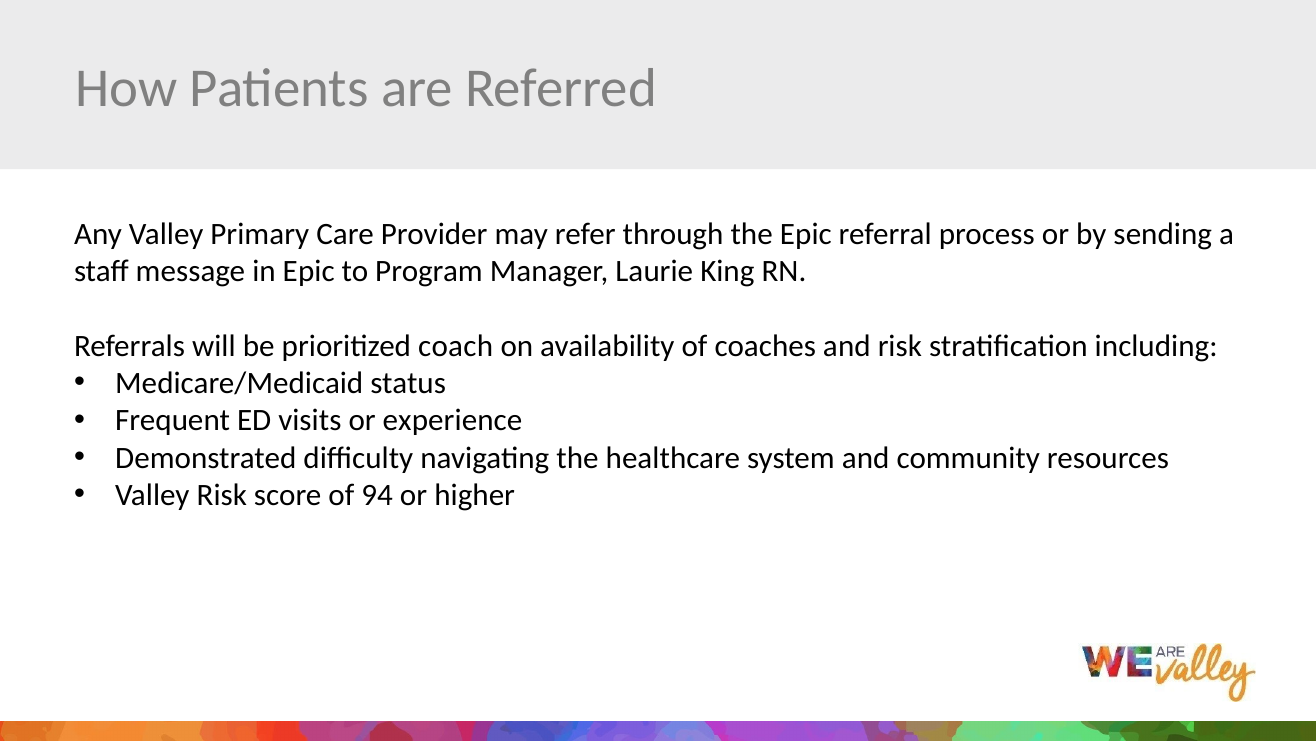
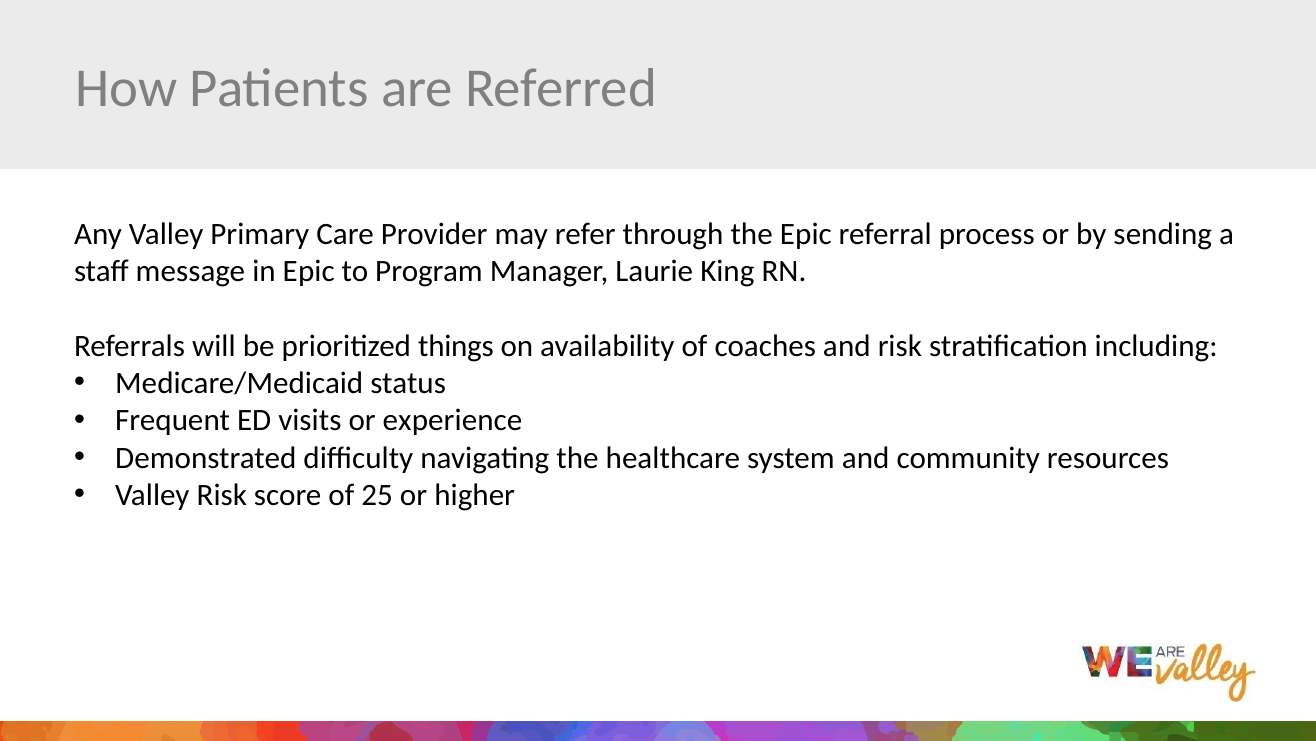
coach: coach -> things (456, 346)
94: 94 -> 25 (377, 495)
